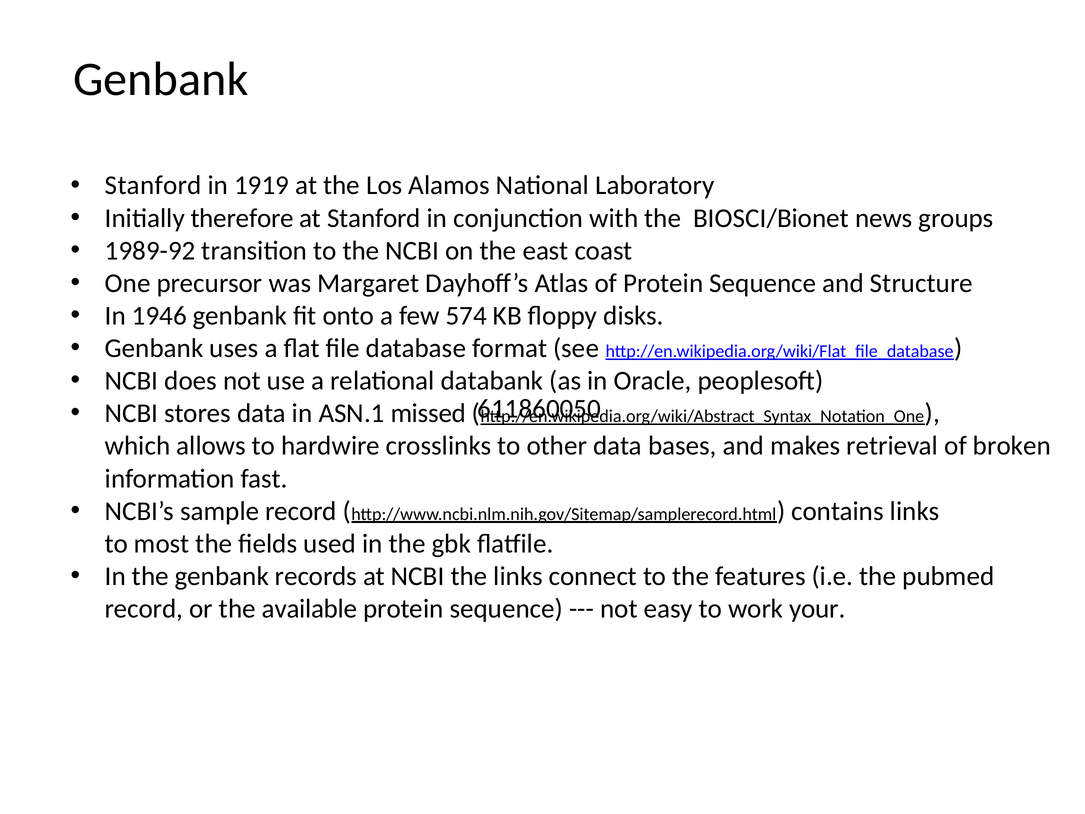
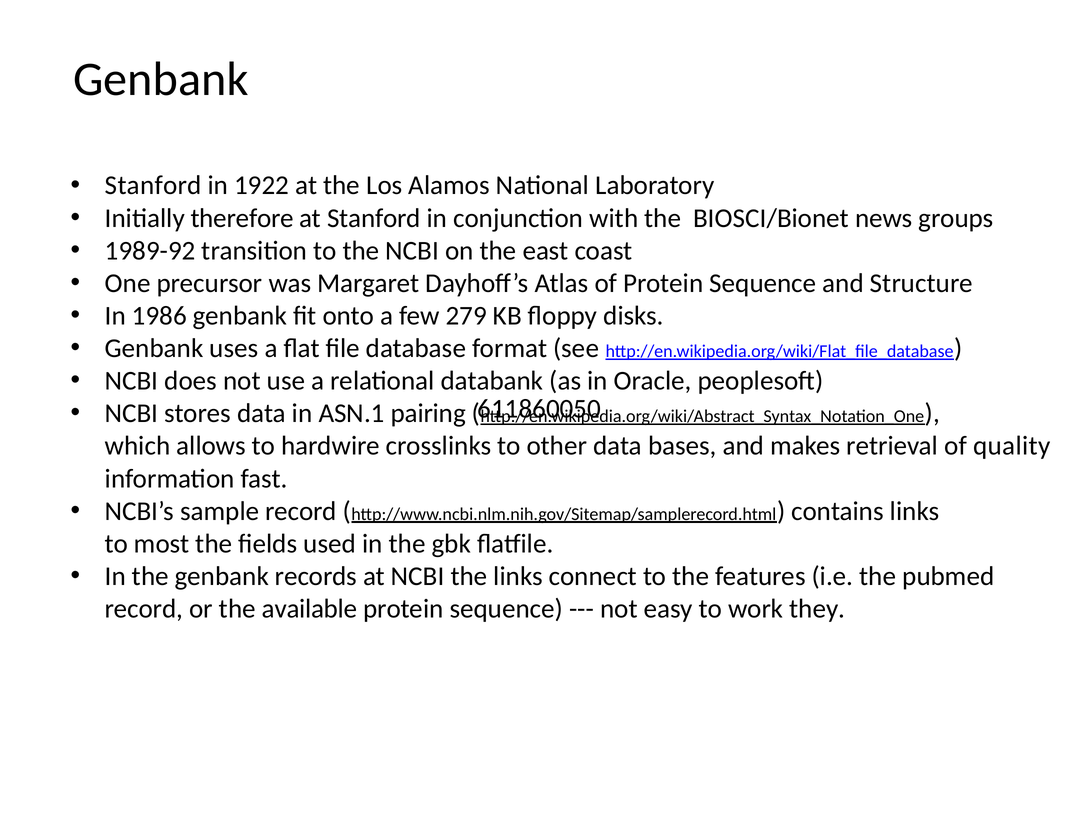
1919: 1919 -> 1922 (262, 185)
1946: 1946 -> 1986 (159, 316)
574: 574 -> 279 (466, 316)
missed: missed -> pairing (428, 413)
broken: broken -> quality (1012, 446)
your: your -> they (817, 609)
